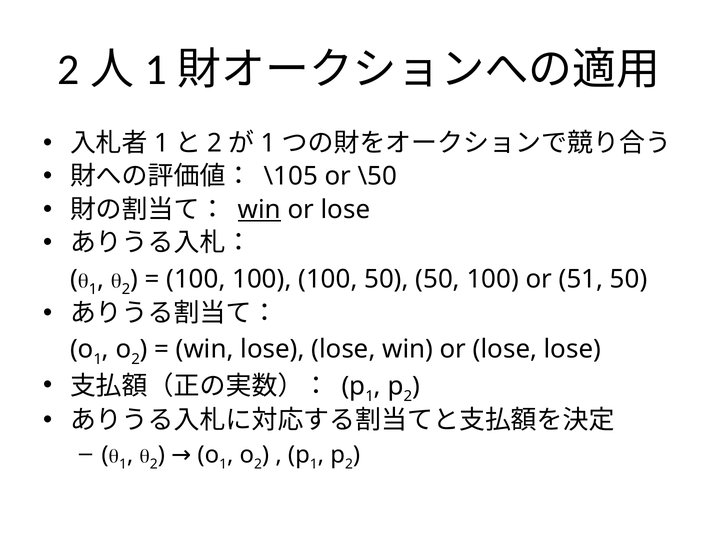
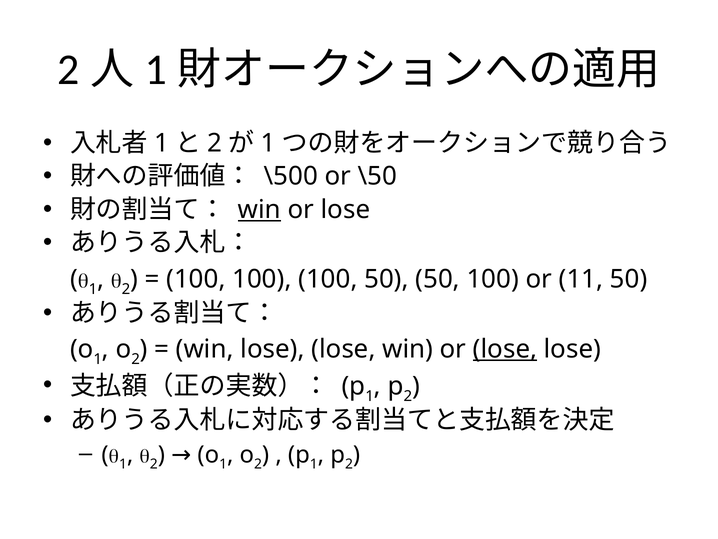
\105: \105 -> \500 (291, 176)
51: 51 -> 11 (581, 279)
lose underline: none -> present (505, 349)
